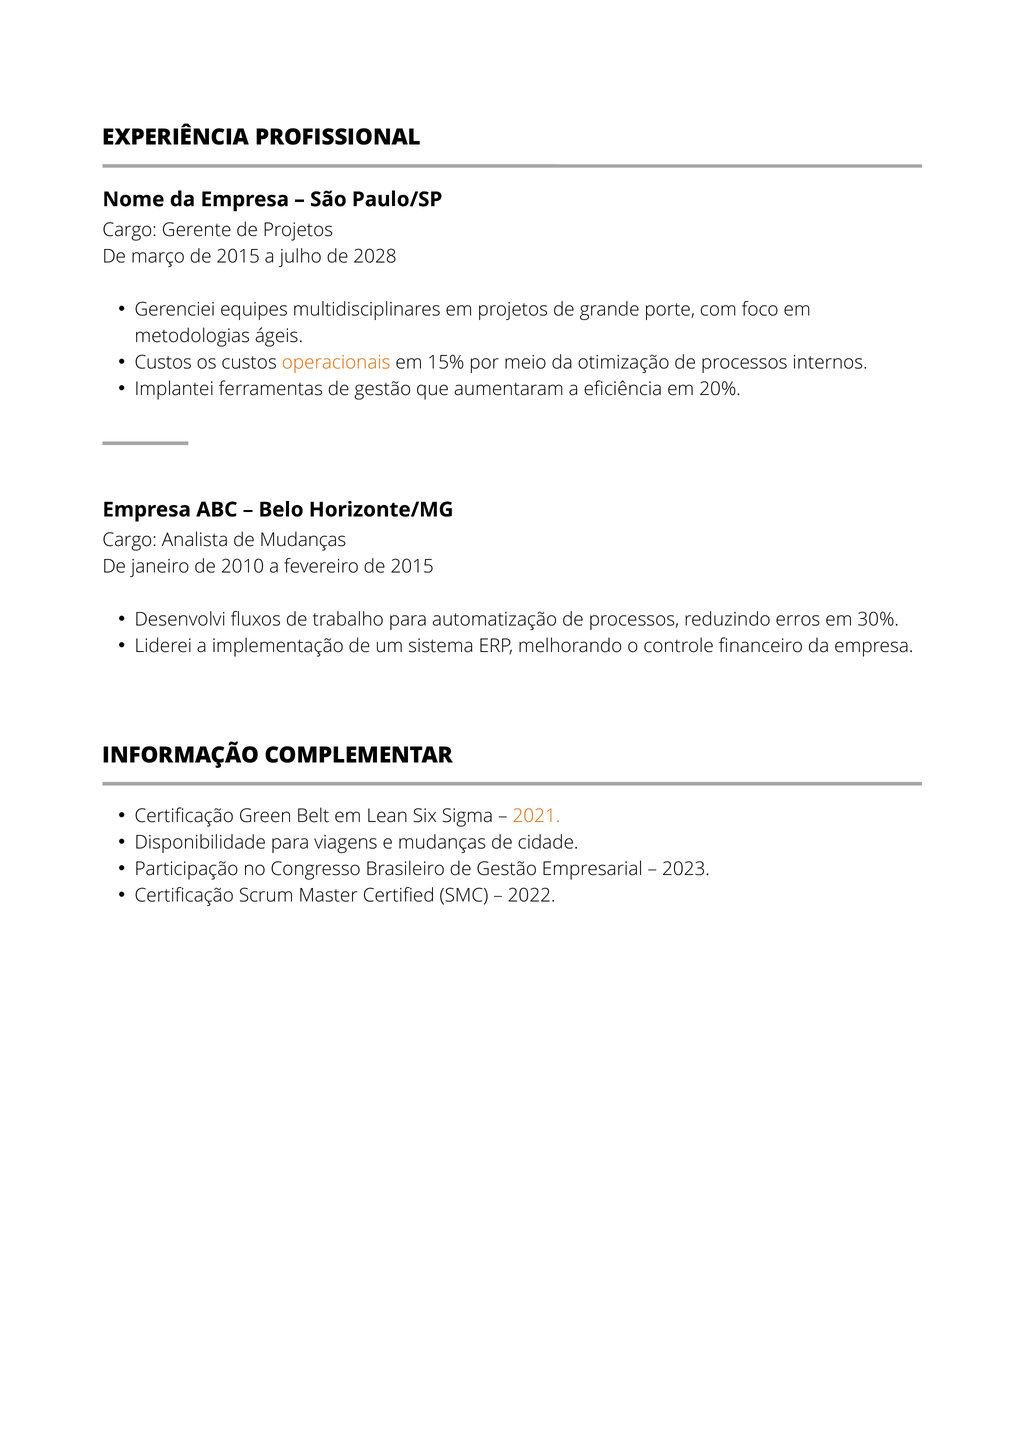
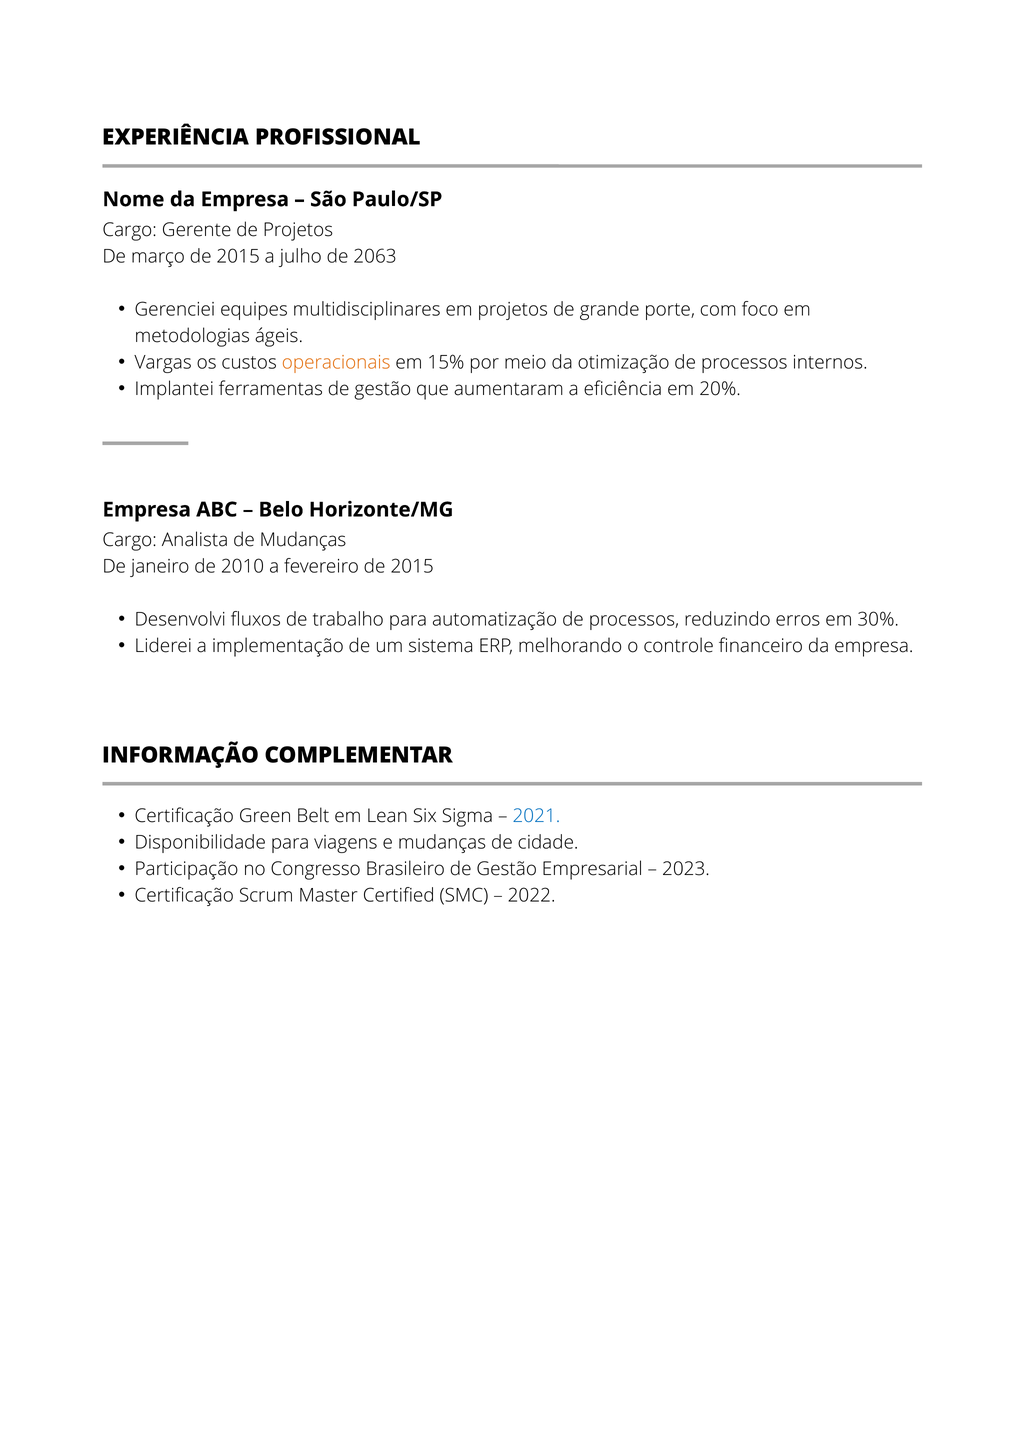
2028: 2028 -> 2063 (375, 256)
Custos: Custos -> Vargas (163, 362)
2021 colour: orange -> blue (536, 816)
